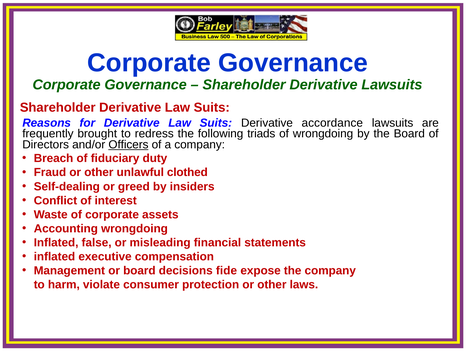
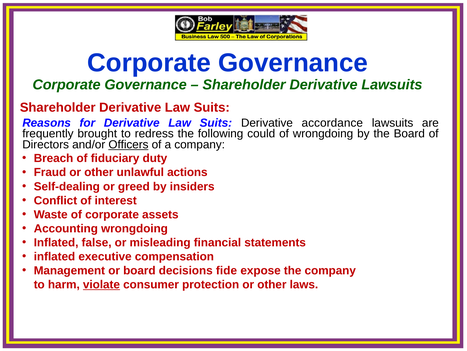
triads: triads -> could (261, 133)
clothed: clothed -> actions (187, 172)
violate underline: none -> present (101, 284)
